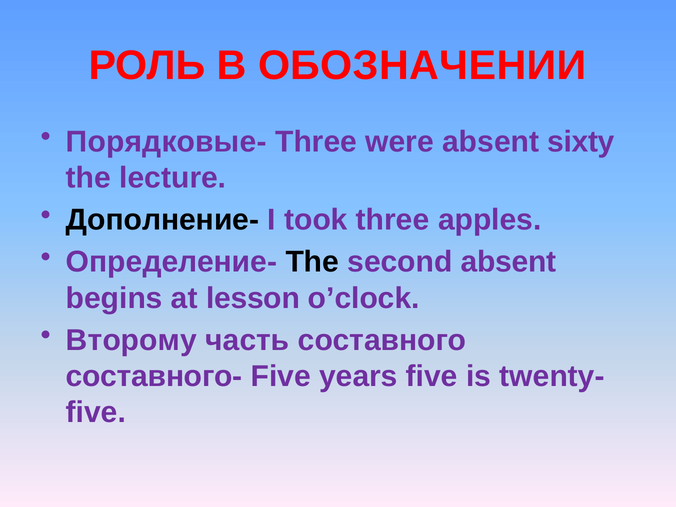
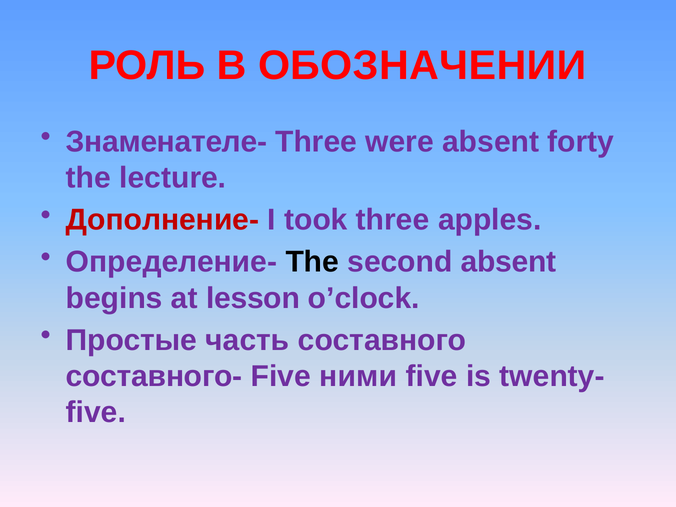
Порядковые-: Порядковые- -> Знаменателе- (167, 142)
sixty: sixty -> forty (581, 142)
Дополнение- colour: black -> red (163, 220)
Второму: Второму -> Простые (132, 340)
years: years -> ними (358, 376)
